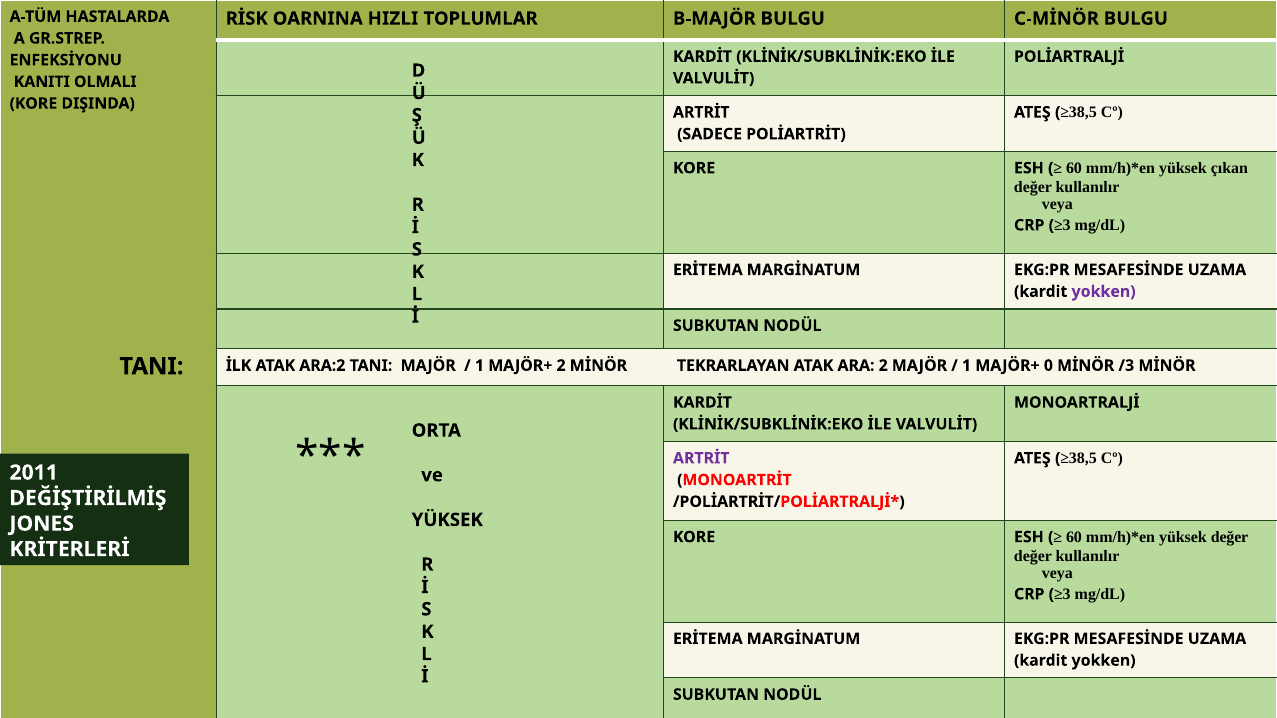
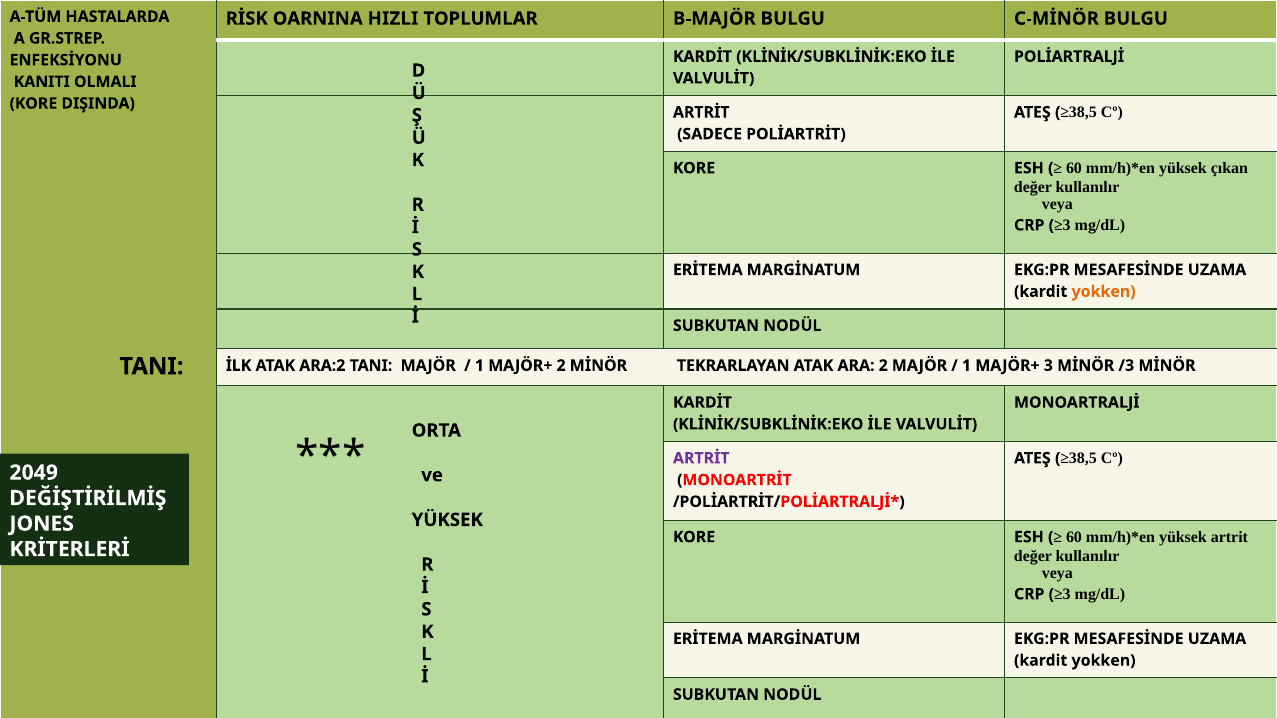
yokken colour: purple -> orange (1104, 292)
0: 0 -> 3 (1048, 366)
2011: 2011 -> 2049 (34, 473)
yüksek değer: değer -> artrit (1229, 537)
